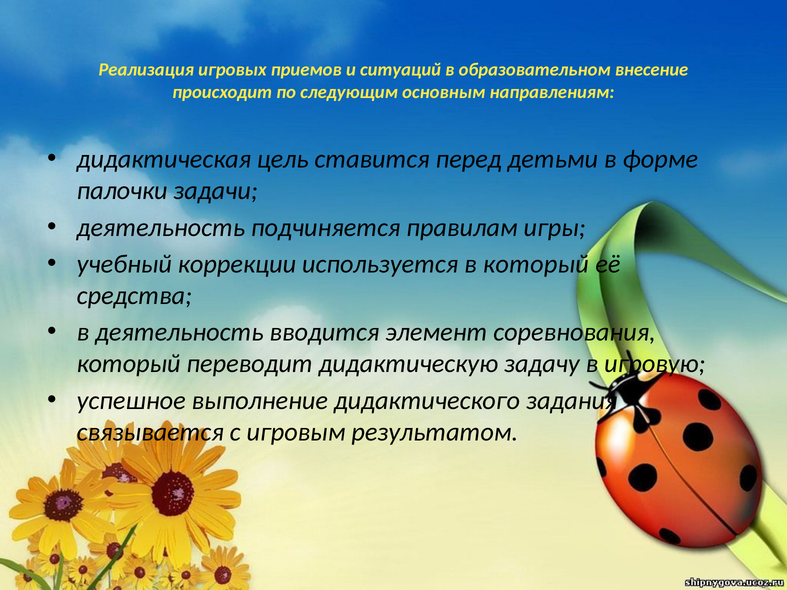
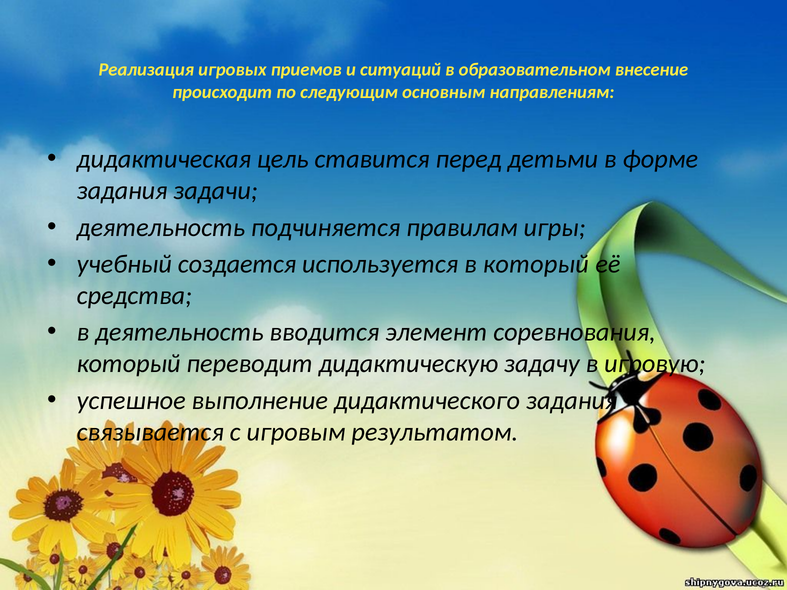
палочки: палочки -> задания (122, 191)
коррекции: коррекции -> создается (237, 264)
